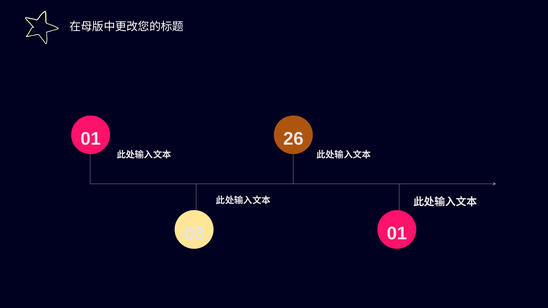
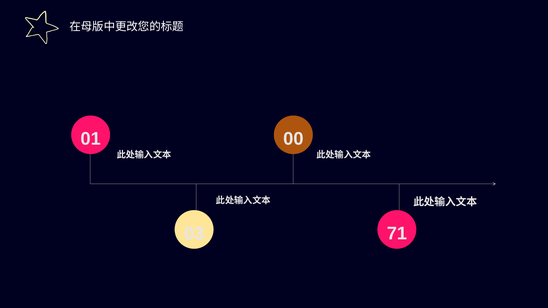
26: 26 -> 00 (293, 139)
03 01: 01 -> 71 (397, 234)
